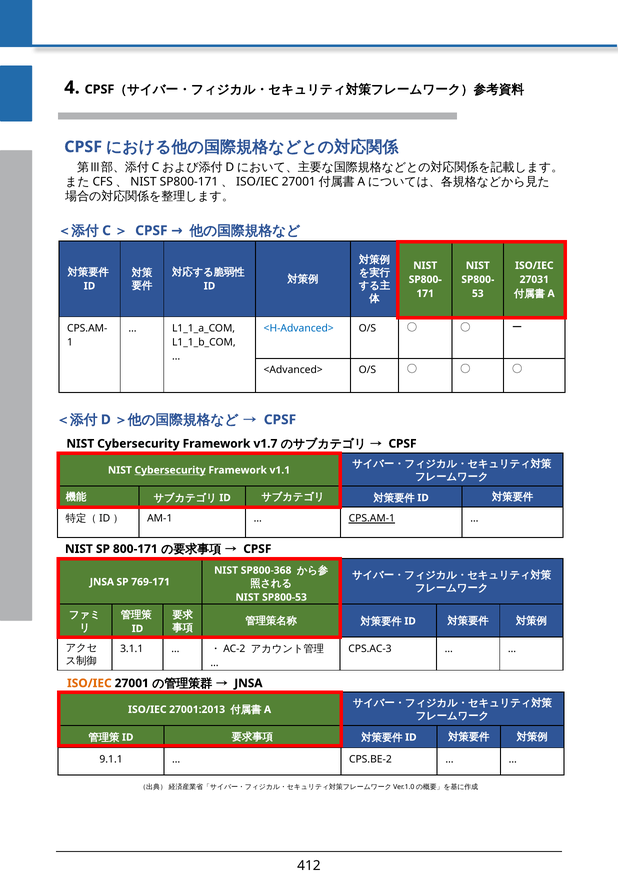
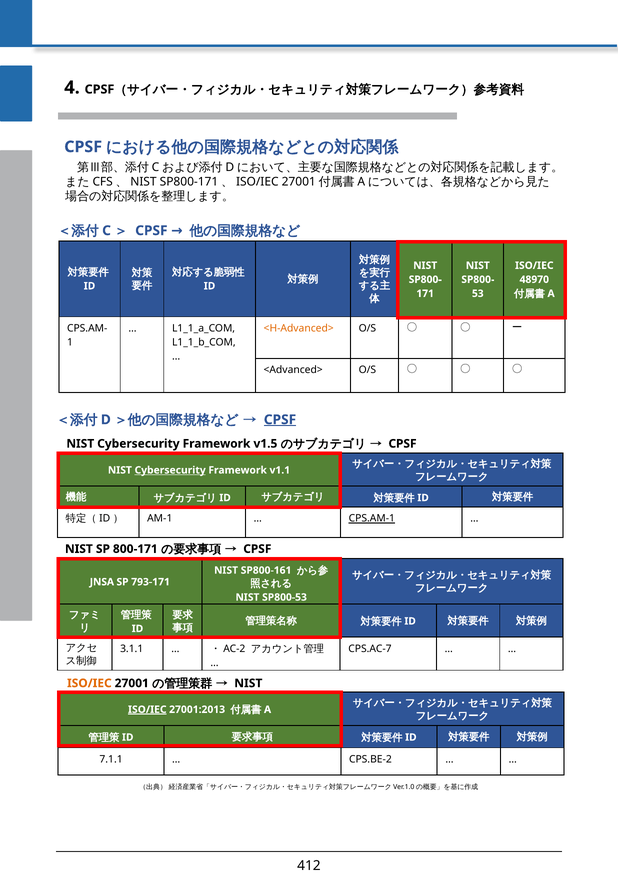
27031: 27031 -> 48970 (534, 279)
<H-Advanced> colour: blue -> orange (299, 328)
CPSF underline: none -> present (280, 420)
v1.7: v1.7 -> v1.5 (265, 444)
SP800-368: SP800-368 -> SP800-161 (266, 570)
769-171: 769-171 -> 793-171 (151, 582)
CPS.AC-3: CPS.AC-3 -> CPS.AC-7 (370, 649)
JNSA: JNSA -> NIST (248, 683)
ISO/IEC underline: none -> present (147, 709)
9.1.1: 9.1.1 -> 7.1.1 (111, 759)
